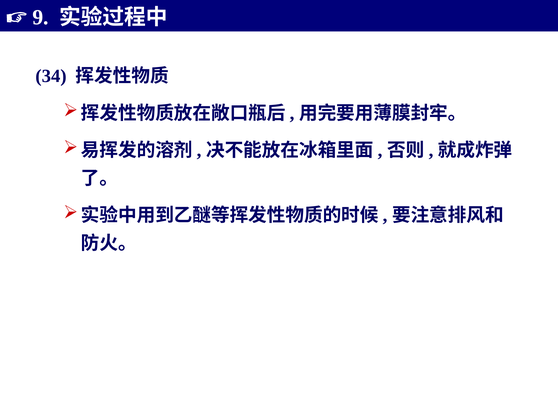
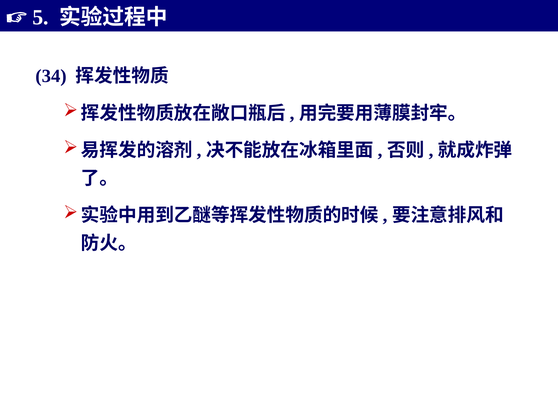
9: 9 -> 5 (40, 17)
